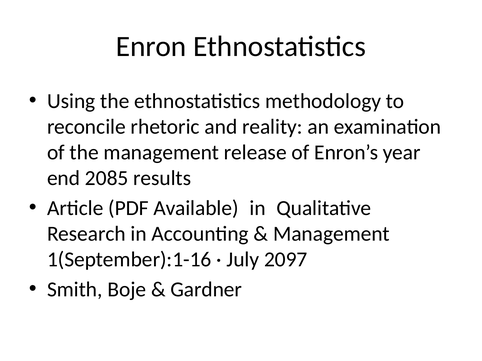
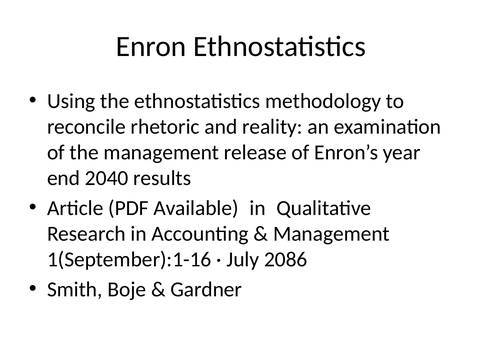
2085: 2085 -> 2040 (107, 178)
2097: 2097 -> 2086 (286, 260)
